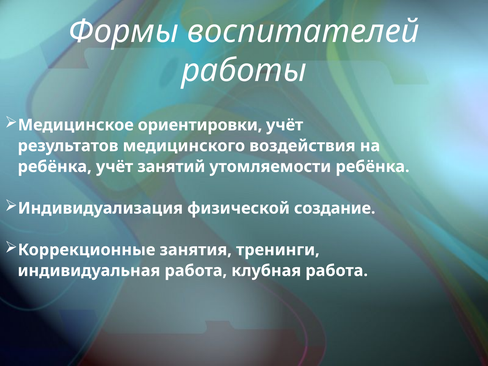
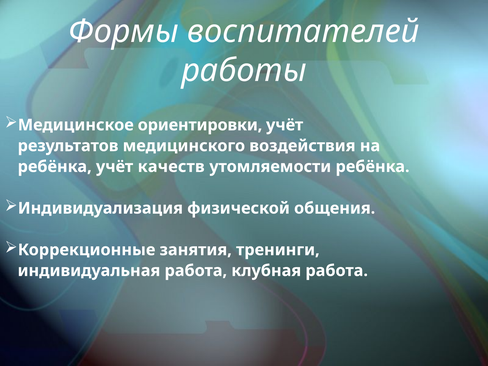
занятий: занятий -> качеств (171, 167)
создание: создание -> общения (335, 208)
